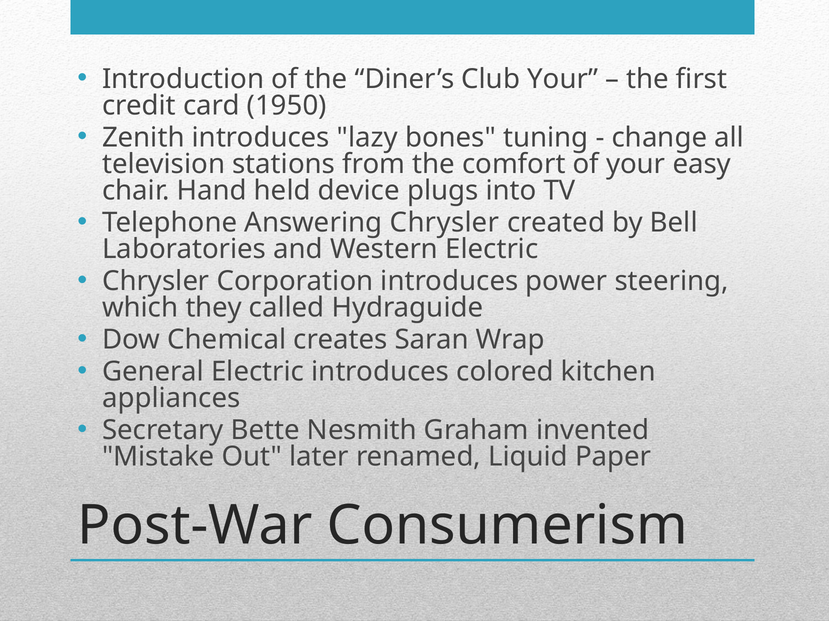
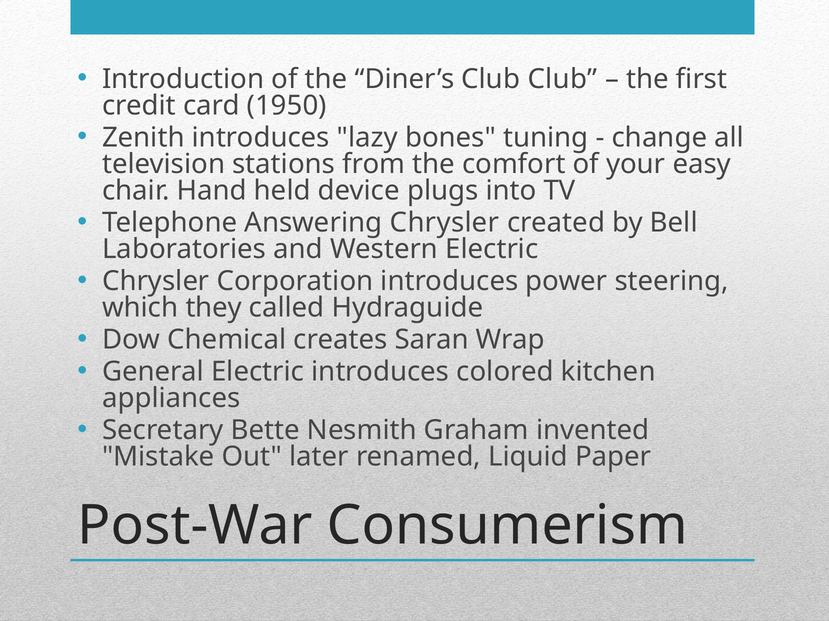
Club Your: Your -> Club (562, 79)
